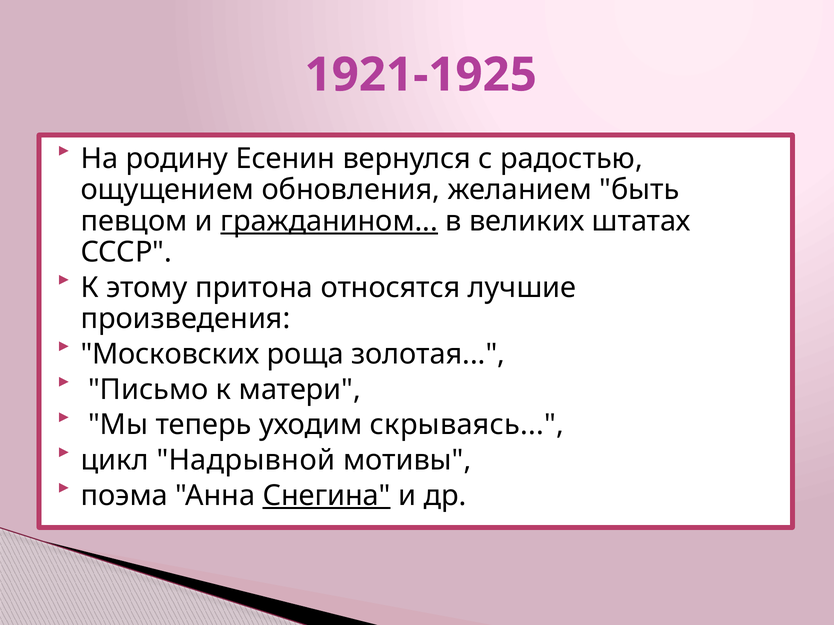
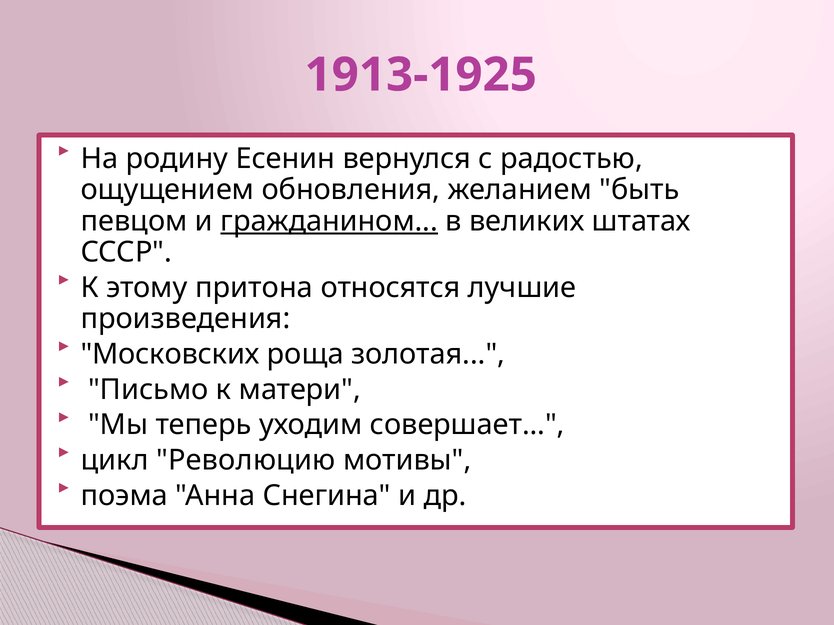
1921-1925: 1921-1925 -> 1913-1925 (421, 75)
скрываясь: скрываясь -> совершает (467, 425)
Надрывной: Надрывной -> Революцию (246, 461)
Снегина underline: present -> none (327, 496)
